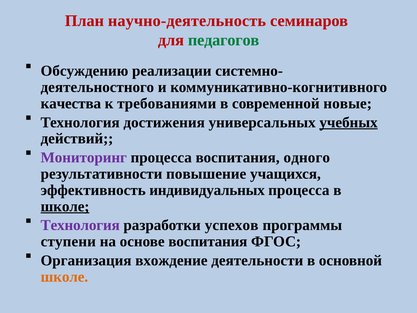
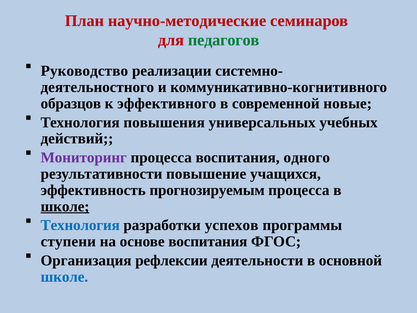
научно-деятельность: научно-деятельность -> научно-методические (187, 21)
Обсуждению: Обсуждению -> Руководство (84, 71)
качества: качества -> образцов (71, 103)
требованиями: требованиями -> эффективного (167, 103)
достижения: достижения -> повышения (164, 122)
учебных underline: present -> none (349, 122)
индивидуальных: индивидуальных -> прогнозируемым (207, 190)
Технология colour: purple -> blue (80, 225)
вхождение: вхождение -> рефлексии (171, 260)
школе colour: orange -> blue (64, 277)
